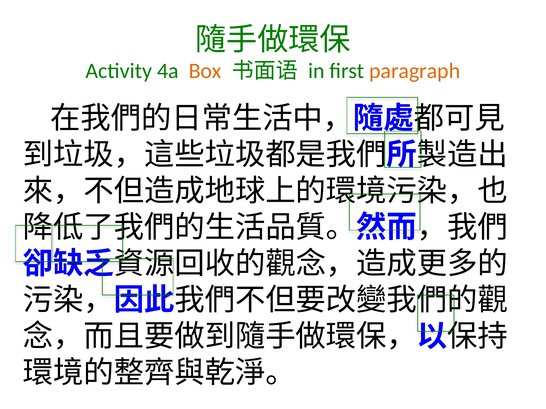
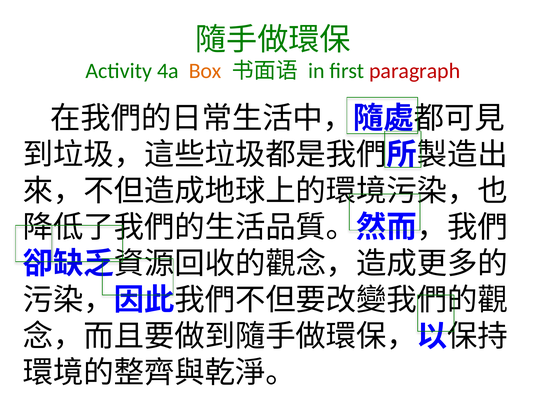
paragraph colour: orange -> red (415, 71)
